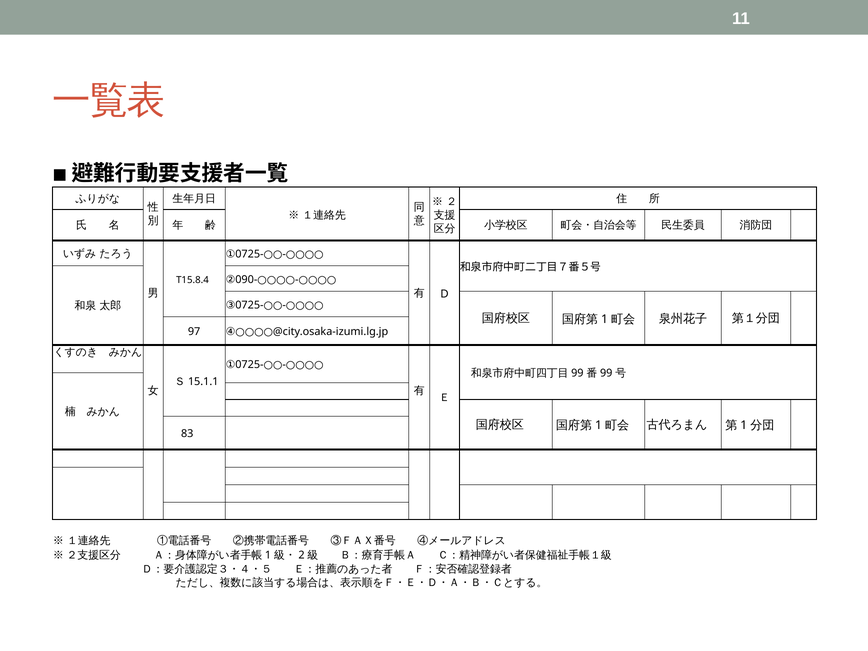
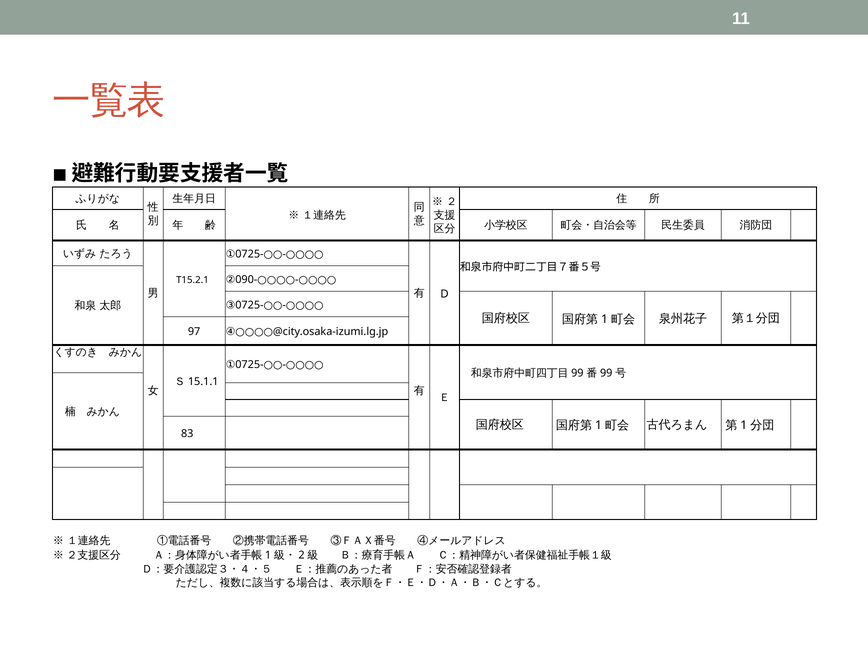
T15.8.4: T15.8.4 -> T15.2.1 (192, 280)
